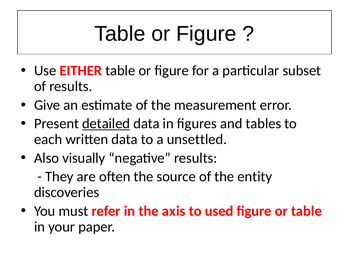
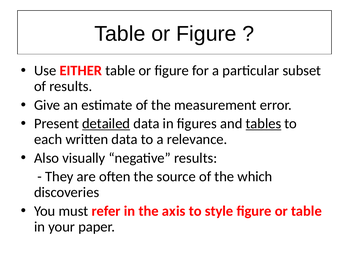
tables underline: none -> present (263, 124)
unsettled: unsettled -> relevance (197, 139)
entity: entity -> which (255, 176)
used: used -> style (219, 211)
